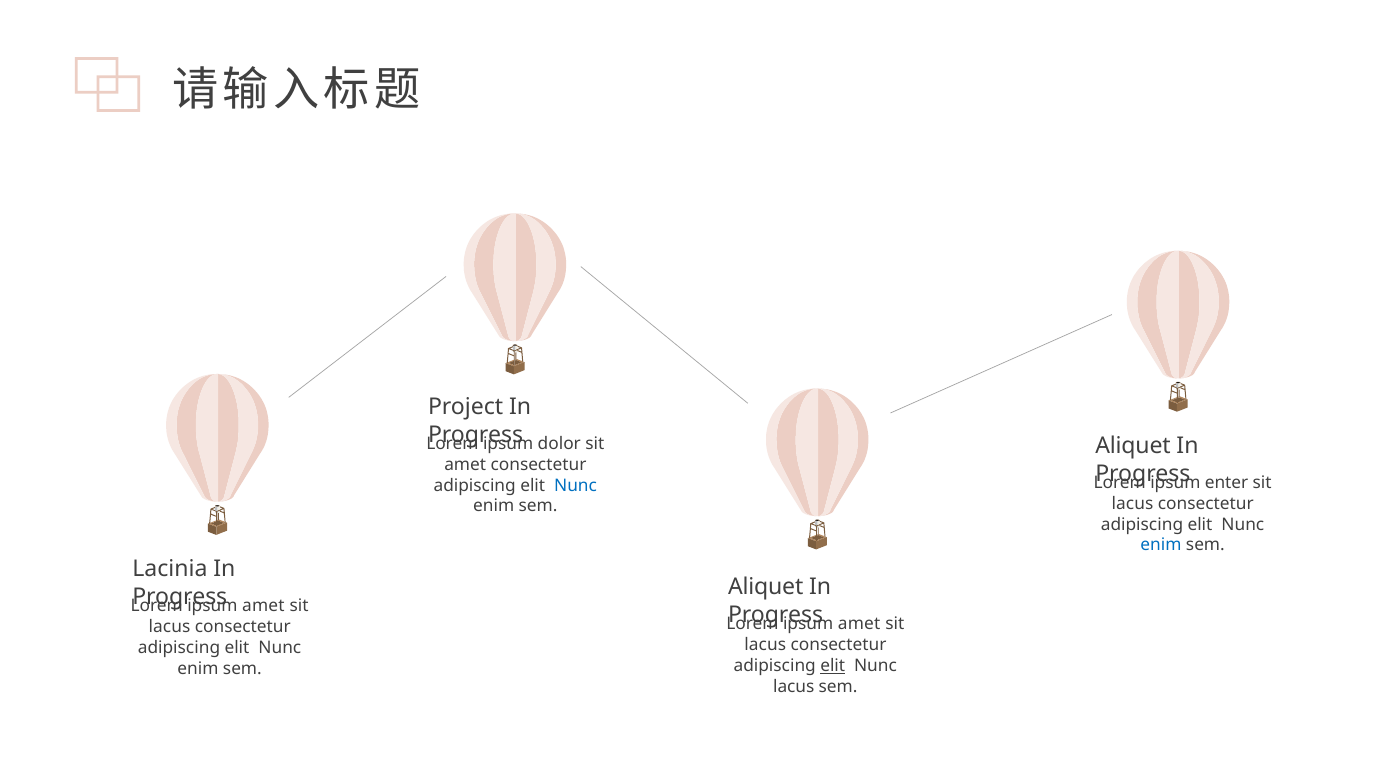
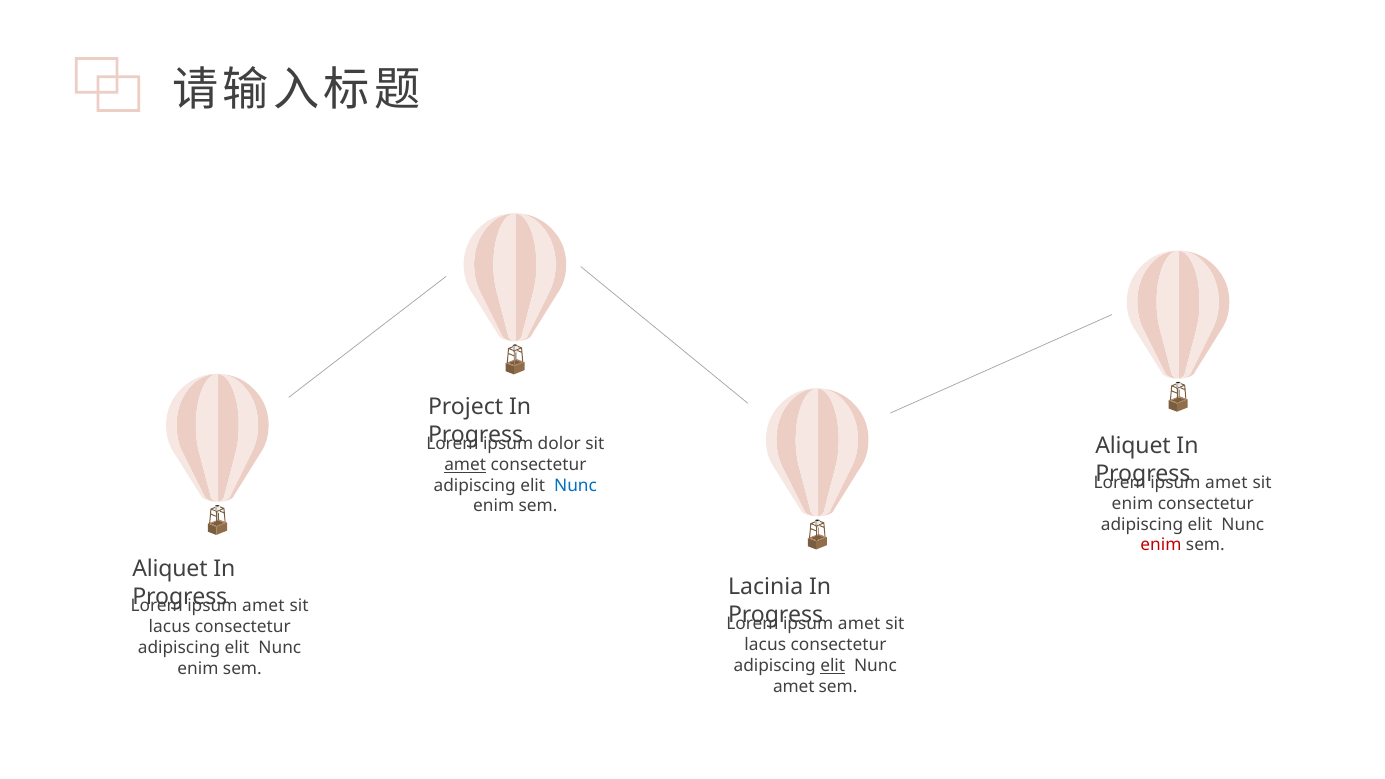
amet underline: none -> present (465, 465)
enter: enter -> amet (1226, 483)
lacus: lacus -> enim (1132, 504)
enim colour: blue -> red (1161, 545)
Lacinia: Lacinia -> Aliquet (170, 569)
Aliquet: Aliquet -> Lacinia (766, 587)
lacus: lacus -> amet (794, 687)
